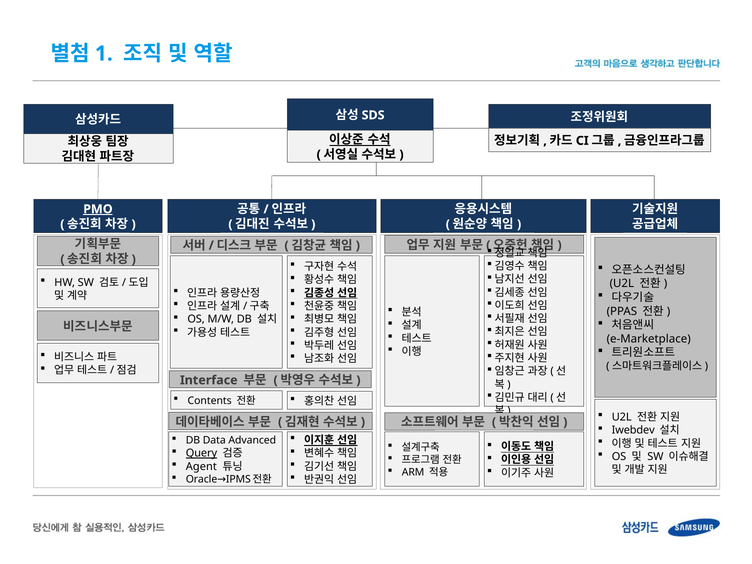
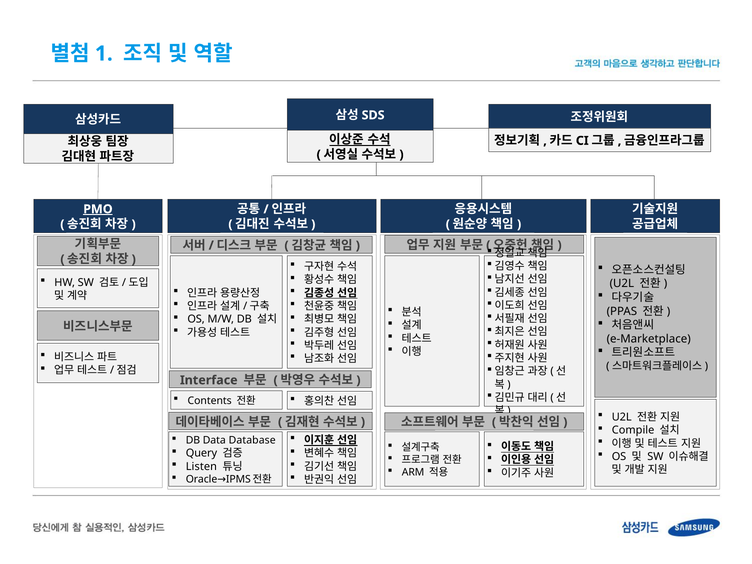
Iwebdev: Iwebdev -> Compile (633, 430)
Advanced: Advanced -> Database (252, 440)
Query underline: present -> none (201, 453)
Agent: Agent -> Listen (201, 466)
